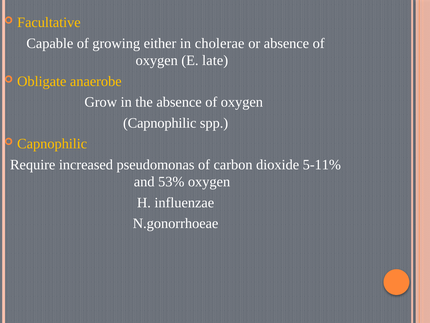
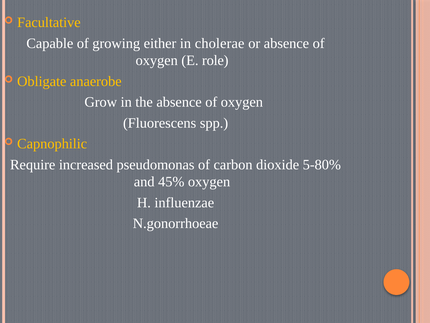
late: late -> role (215, 60)
Capnophilic: Capnophilic -> Fluorescens (160, 123)
5-11%: 5-11% -> 5-80% (322, 164)
53%: 53% -> 45% (171, 182)
